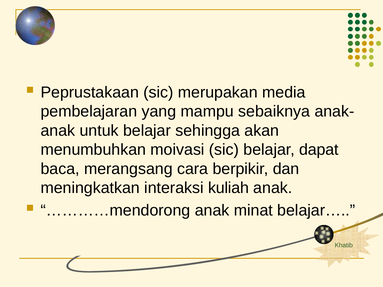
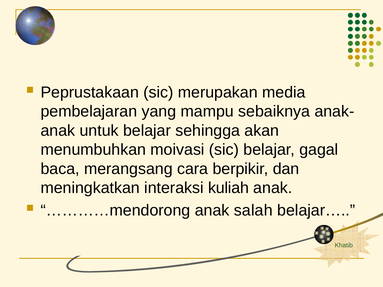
dapat: dapat -> gagal (319, 150)
minat: minat -> salah (253, 210)
